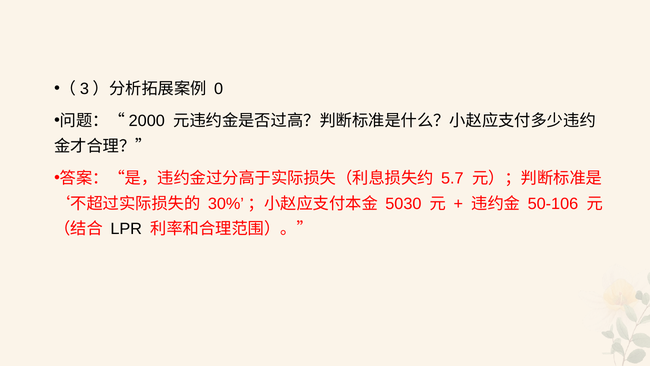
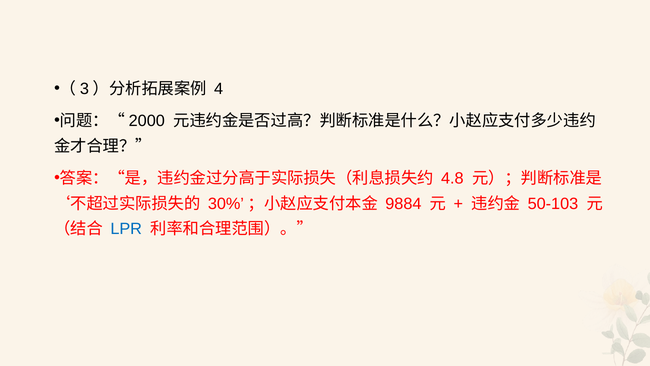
0: 0 -> 4 (219, 89)
5.7: 5.7 -> 4.8 (452, 178)
5030: 5030 -> 9884 (403, 203)
50-106: 50-106 -> 50-103 (553, 203)
LPR colour: black -> blue (126, 229)
